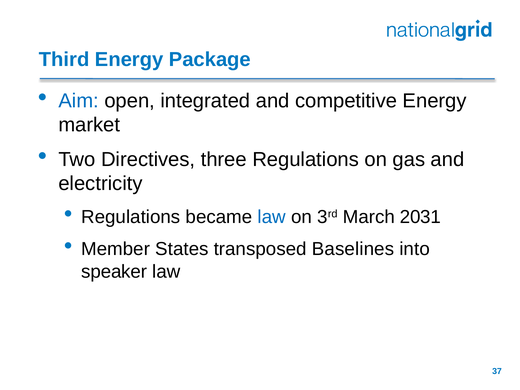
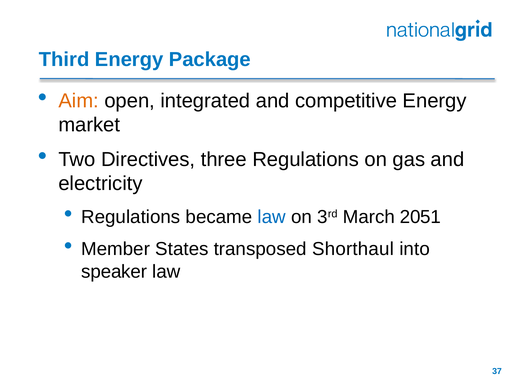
Aim colour: blue -> orange (79, 101)
2031: 2031 -> 2051 (420, 217)
Baselines: Baselines -> Shorthaul (353, 249)
